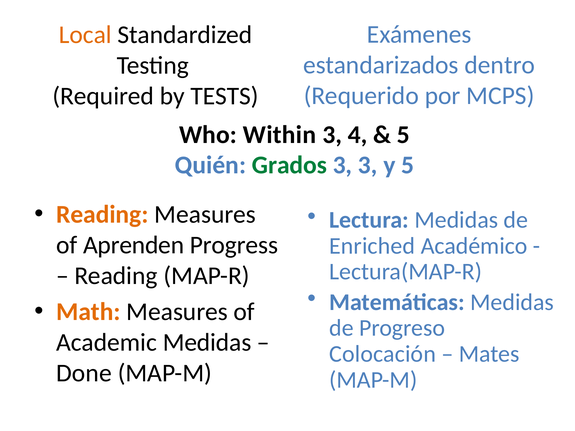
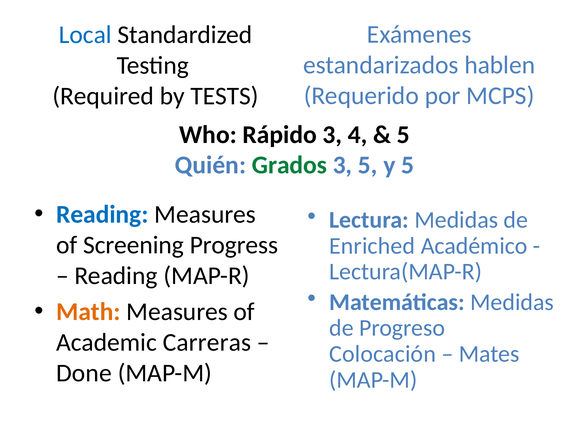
Local colour: orange -> blue (85, 35)
dentro: dentro -> hablen (500, 65)
Within: Within -> Rápido (280, 135)
3 3: 3 -> 5 (368, 165)
Reading colour: orange -> blue (102, 215)
Aprenden: Aprenden -> Screening (134, 245)
Academic Medidas: Medidas -> Carreras (207, 342)
